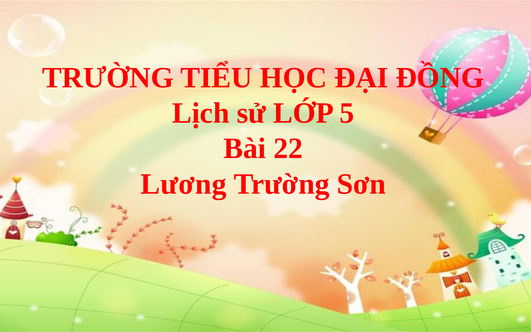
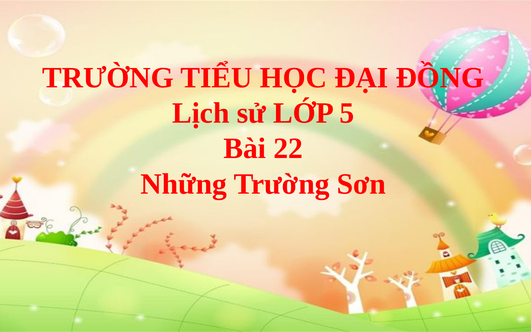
Lương: Lương -> Những (184, 184)
